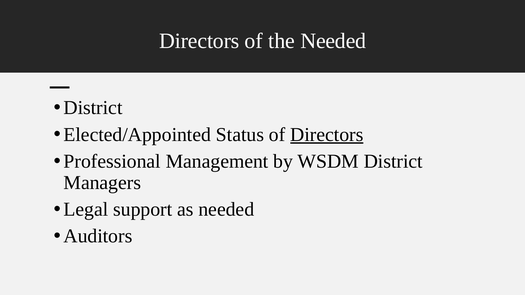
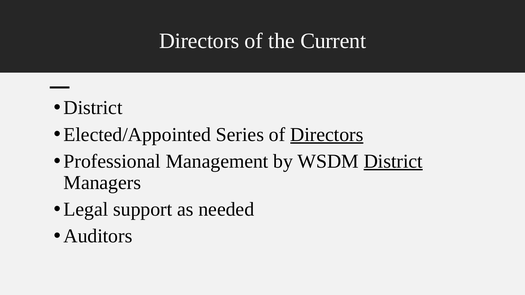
the Needed: Needed -> Current (333, 41)
Status: Status -> Series (240, 135)
District underline: none -> present (393, 161)
